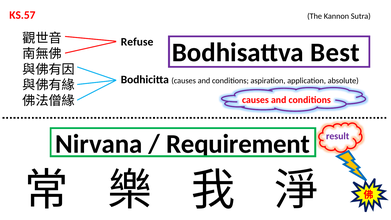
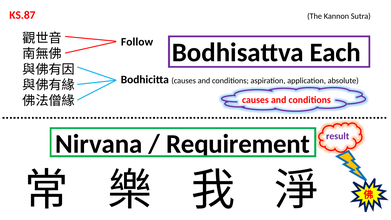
KS.57: KS.57 -> KS.87 (22, 15)
Refuse: Refuse -> Follow (137, 42)
Best: Best -> Each (335, 52)
